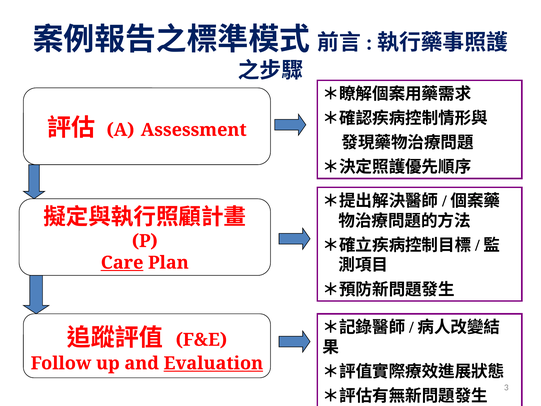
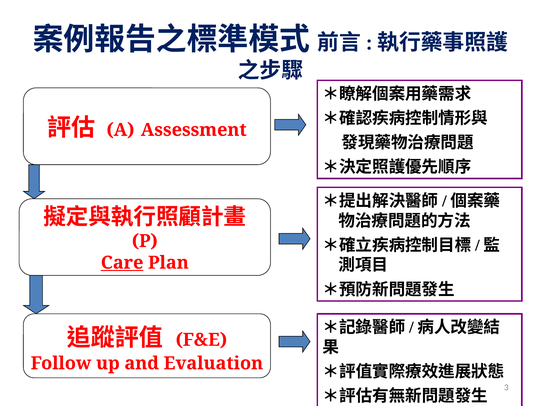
Evaluation underline: present -> none (213, 363)
